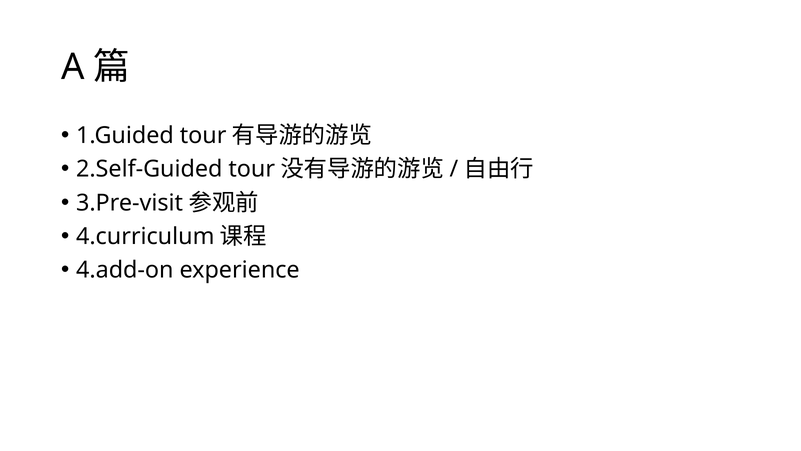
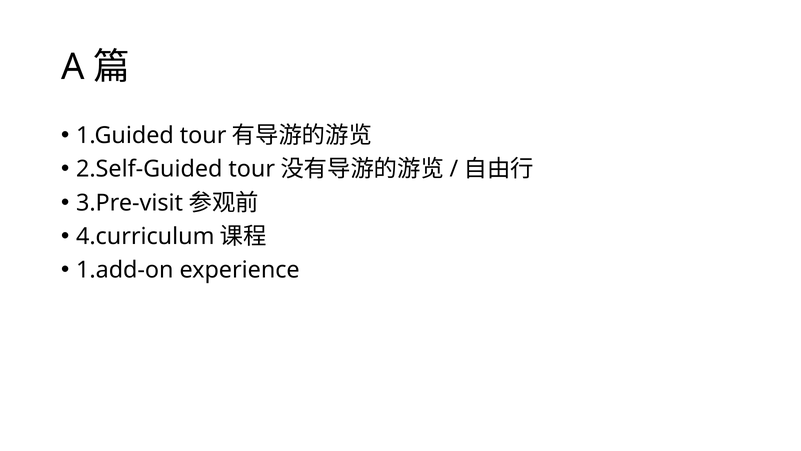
4.add-on: 4.add-on -> 1.add-on (125, 270)
